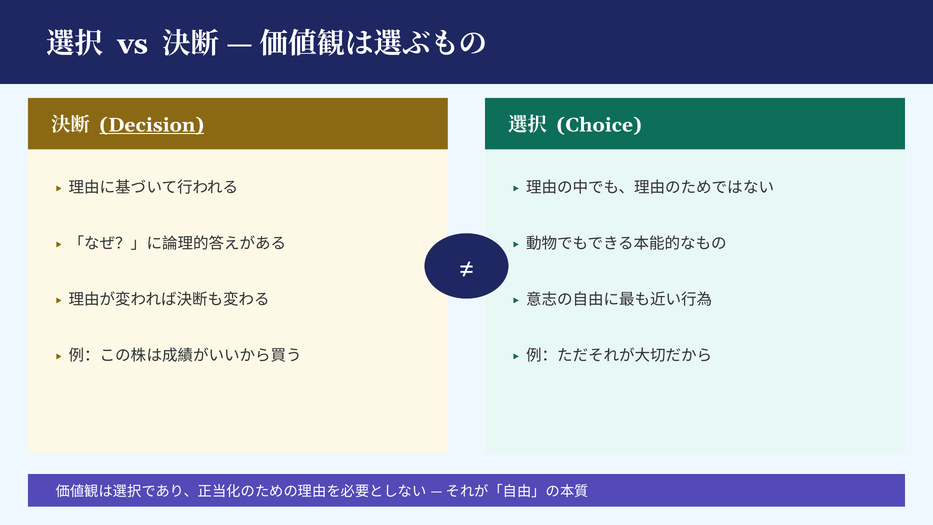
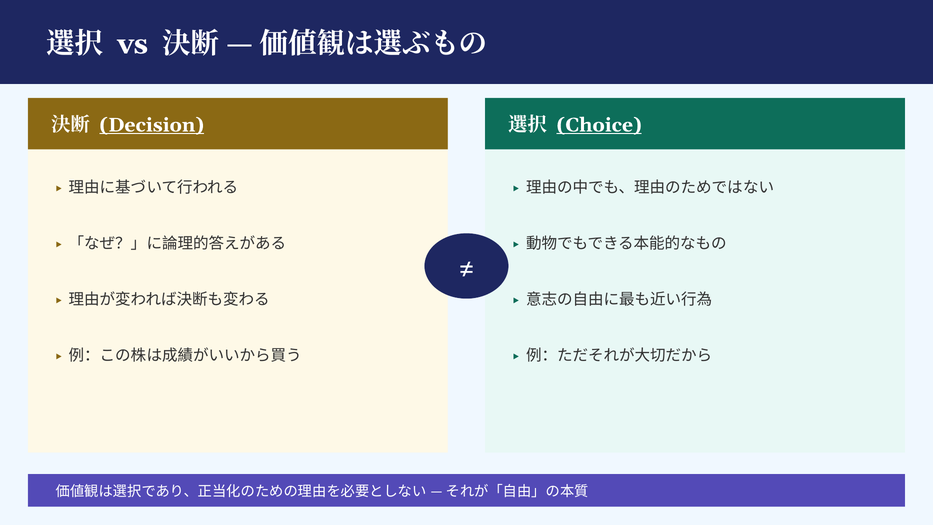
Choice underline: none -> present (599, 125)
